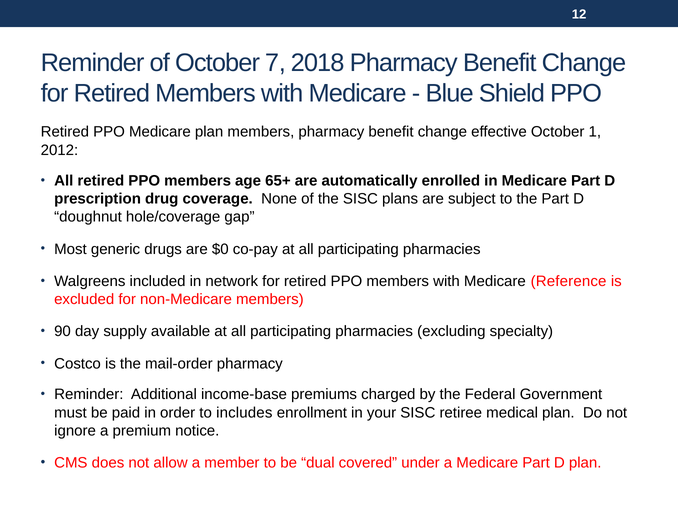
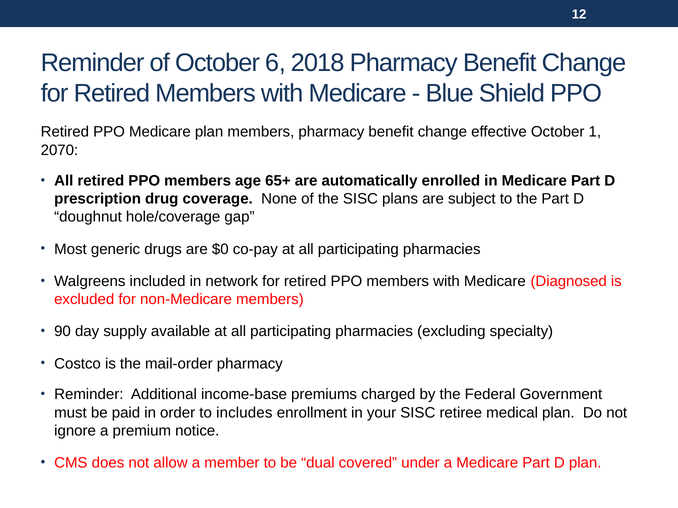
7: 7 -> 6 (275, 63)
2012: 2012 -> 2070 (59, 150)
Reference: Reference -> Diagnosed (569, 282)
